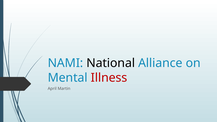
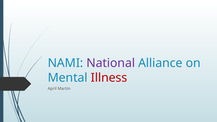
National colour: black -> purple (111, 63)
